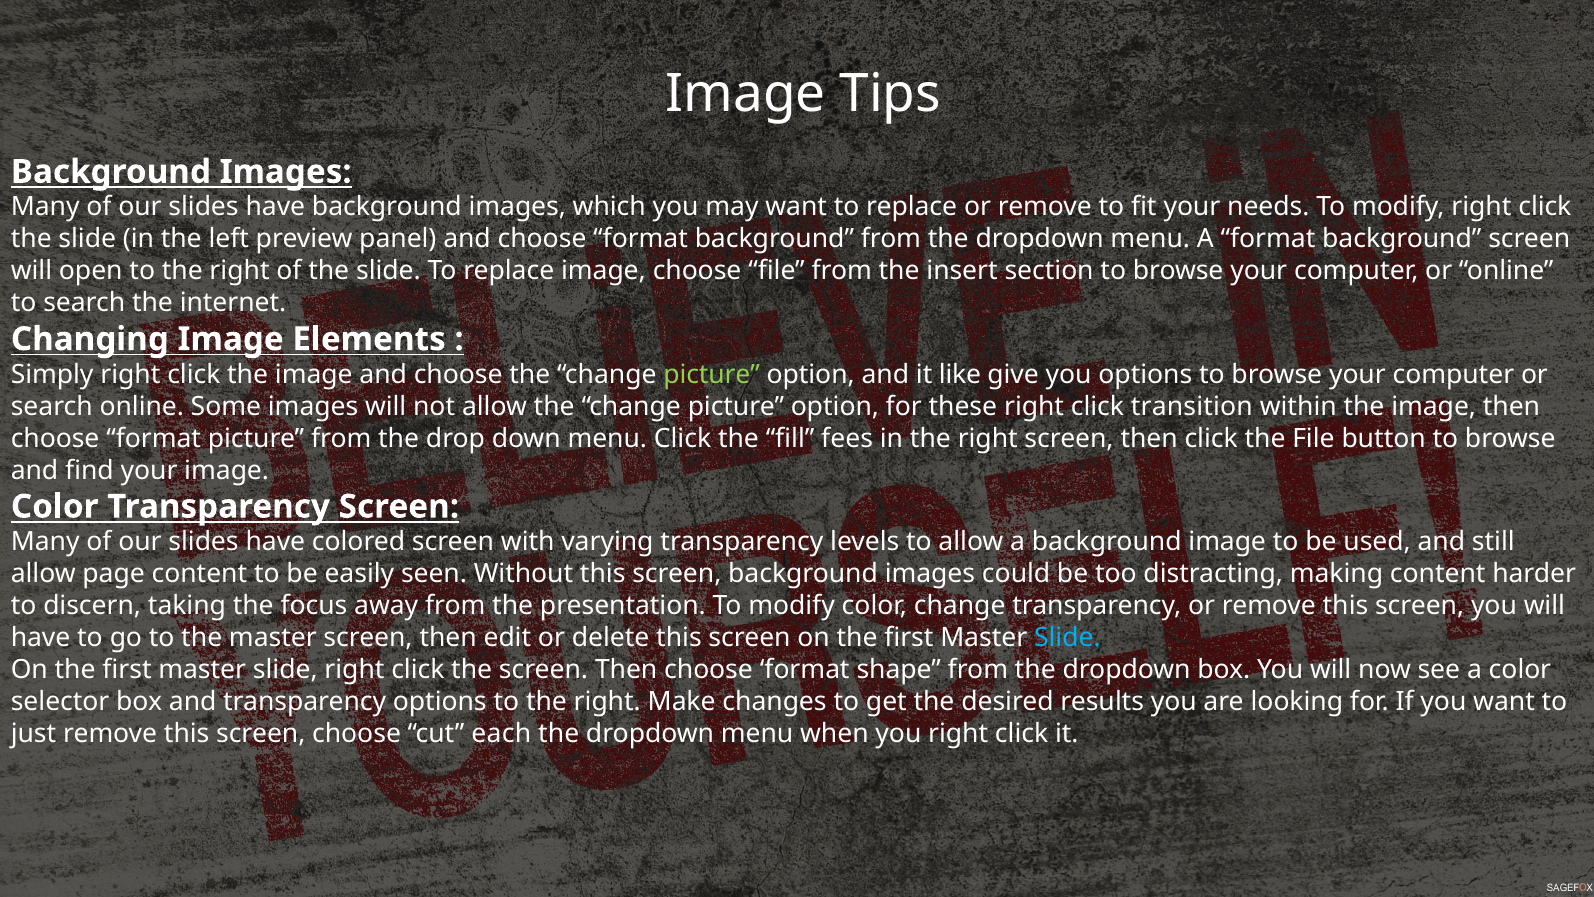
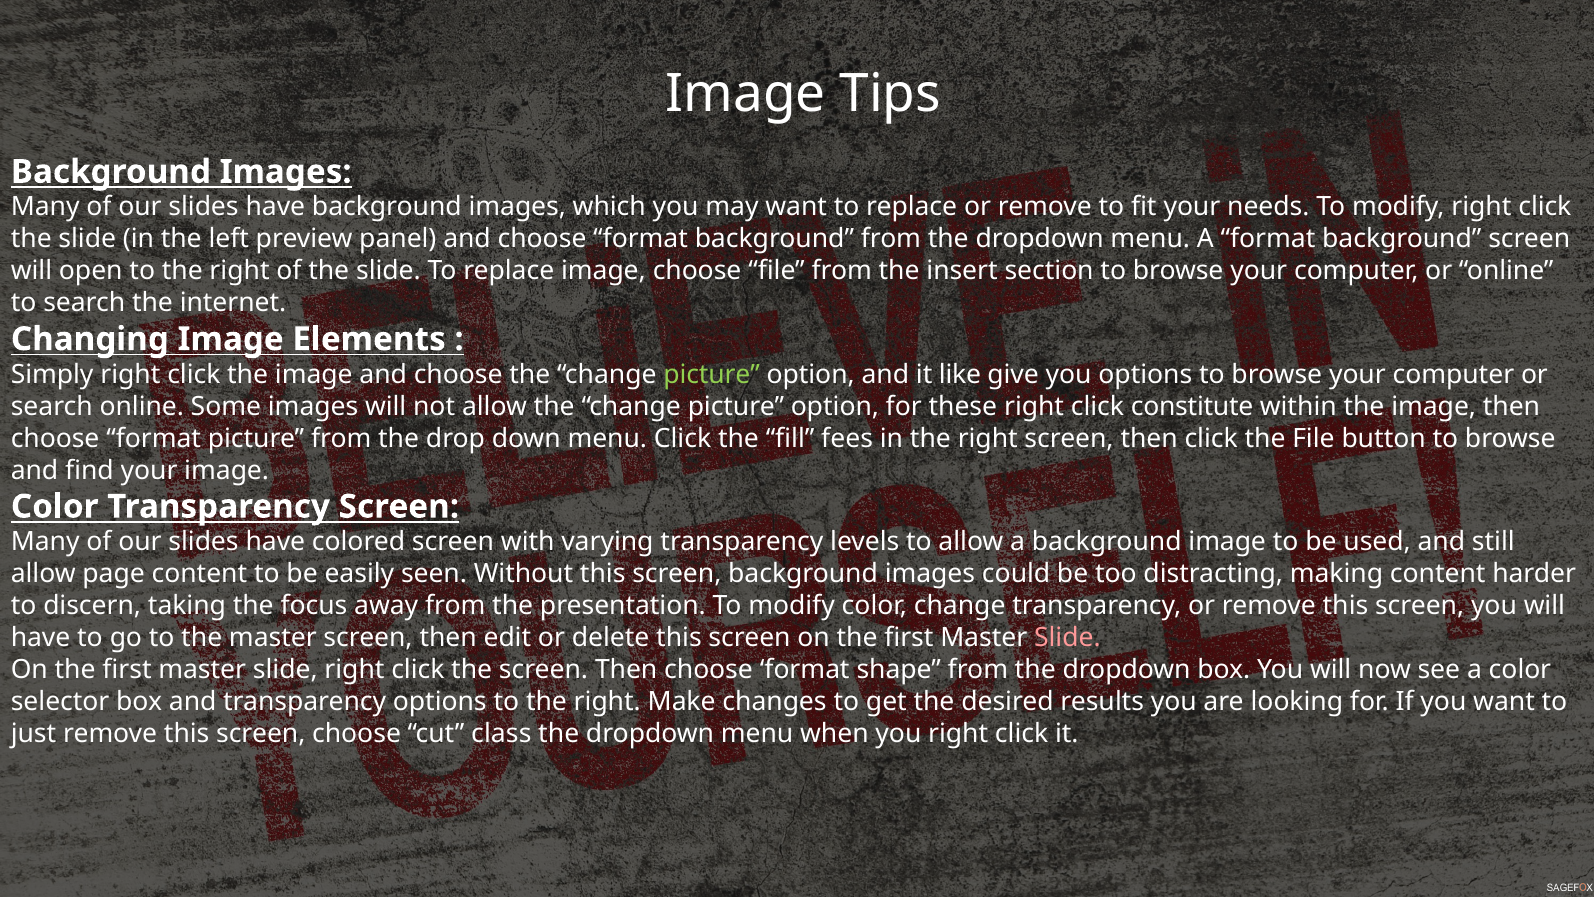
transition: transition -> constitute (1192, 406)
Slide colour: light blue -> pink (1067, 637)
each: each -> class (501, 733)
